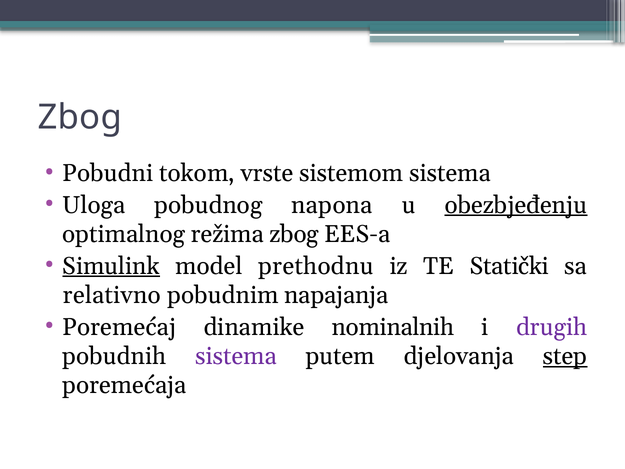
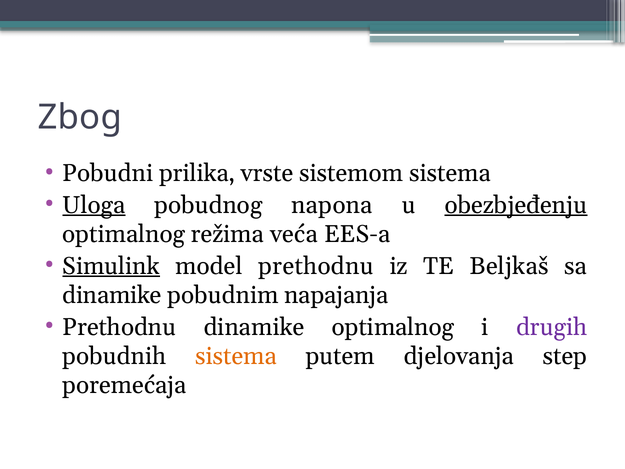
tokom: tokom -> prilika (197, 173)
Uloga underline: none -> present (94, 205)
režima zbog: zbog -> veća (294, 234)
Statički: Statički -> Beljkaš (509, 266)
relativno: relativno -> dinamike (112, 295)
Poremećaj: Poremećaj -> Prethodnu (119, 327)
dinamike nominalnih: nominalnih -> optimalnog (393, 327)
sistema colour: purple -> orange (236, 356)
step underline: present -> none (565, 356)
